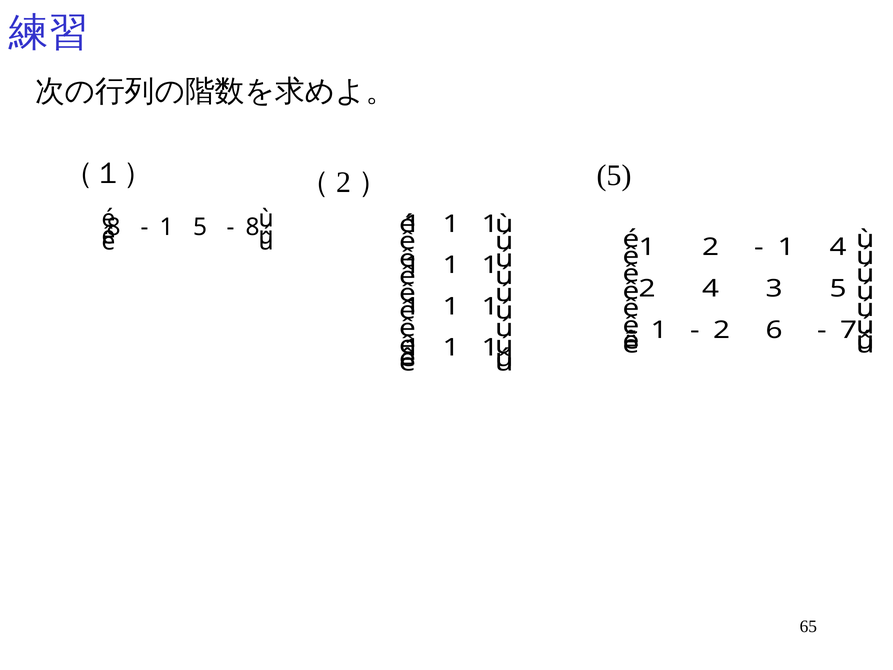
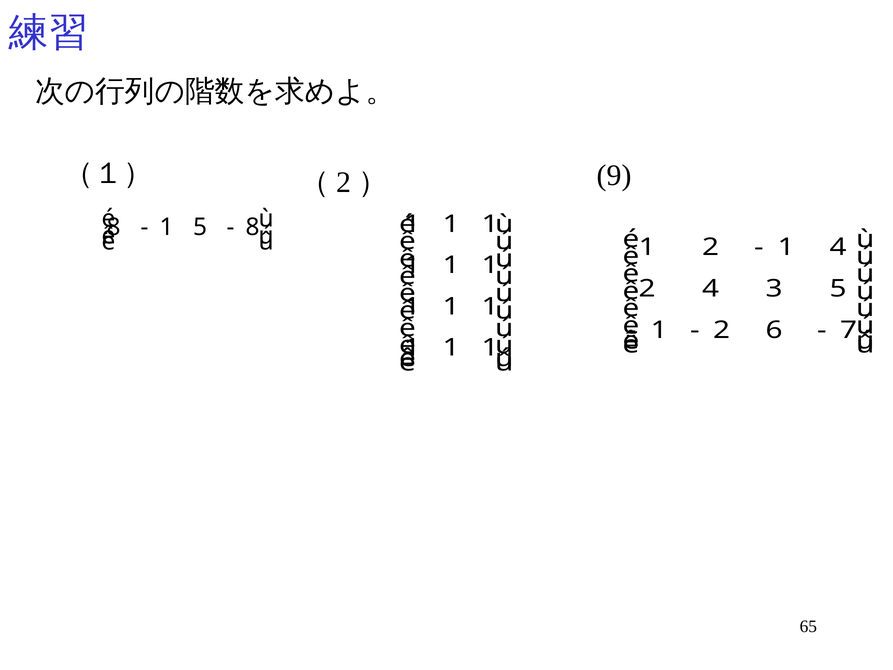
（2） 5: 5 -> 9 (614, 175)
